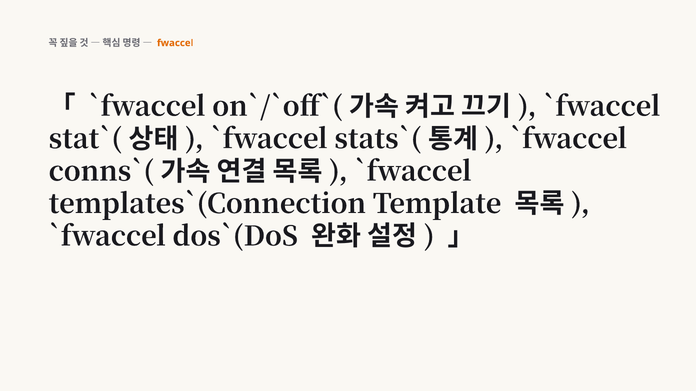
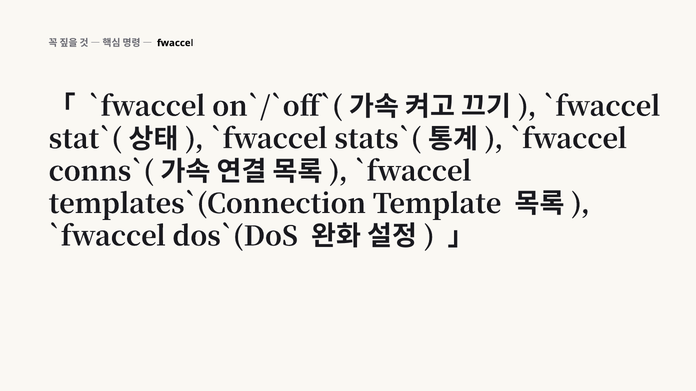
fwaccel colour: orange -> black (175, 43)
